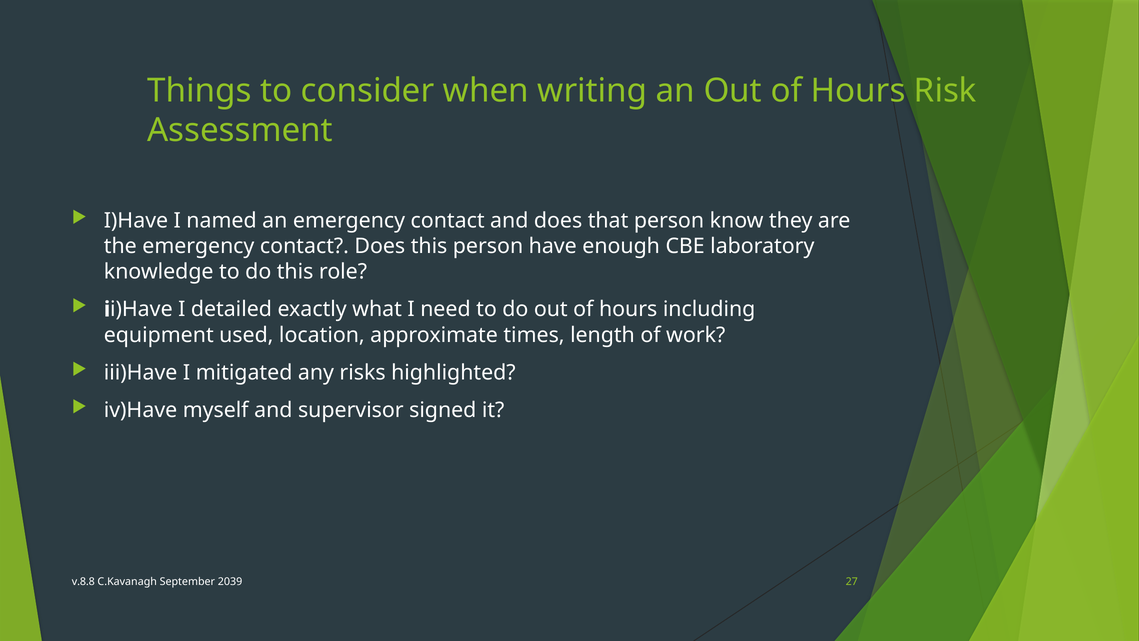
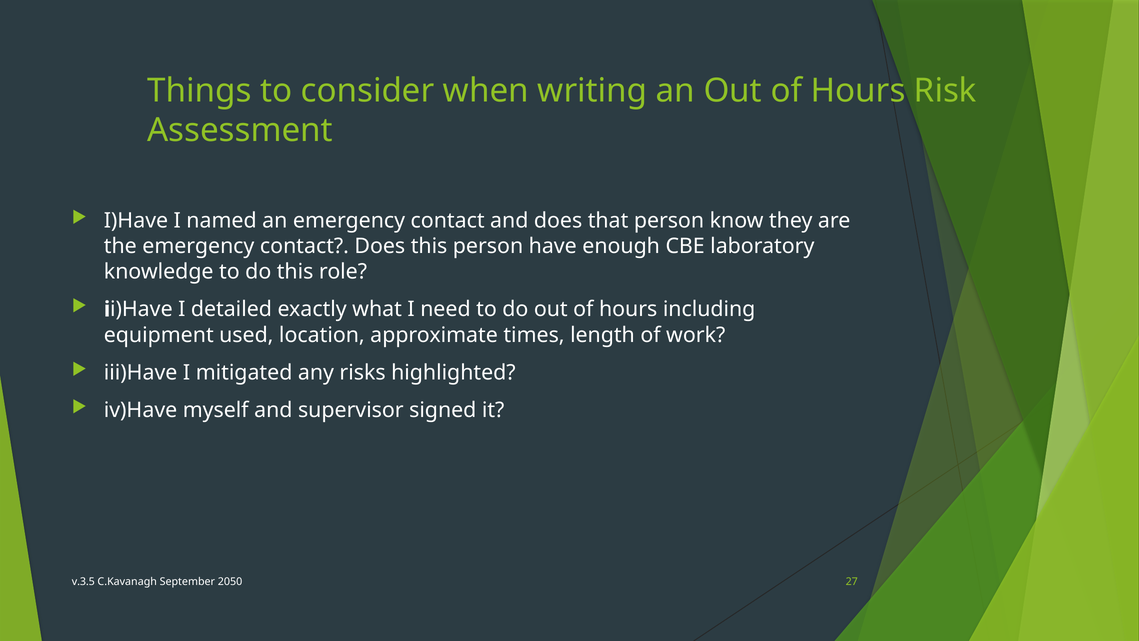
v.8.8: v.8.8 -> v.3.5 (83, 581)
2039: 2039 -> 2050 (230, 581)
